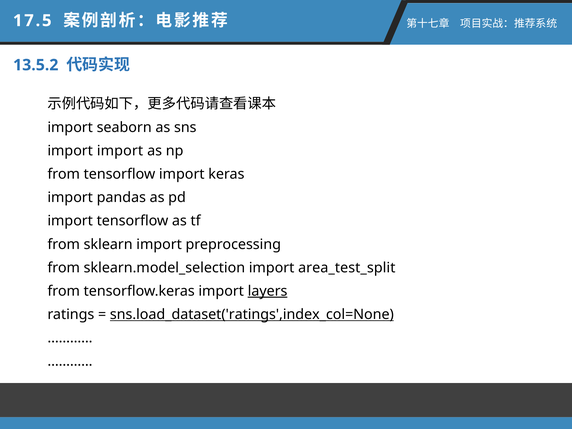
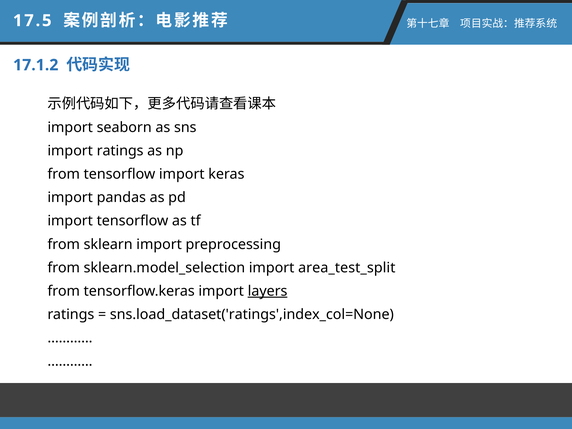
13.5.2: 13.5.2 -> 17.1.2 (36, 65)
import import: import -> ratings (120, 151)
sns.load_dataset('ratings',index_col=None underline: present -> none (252, 314)
